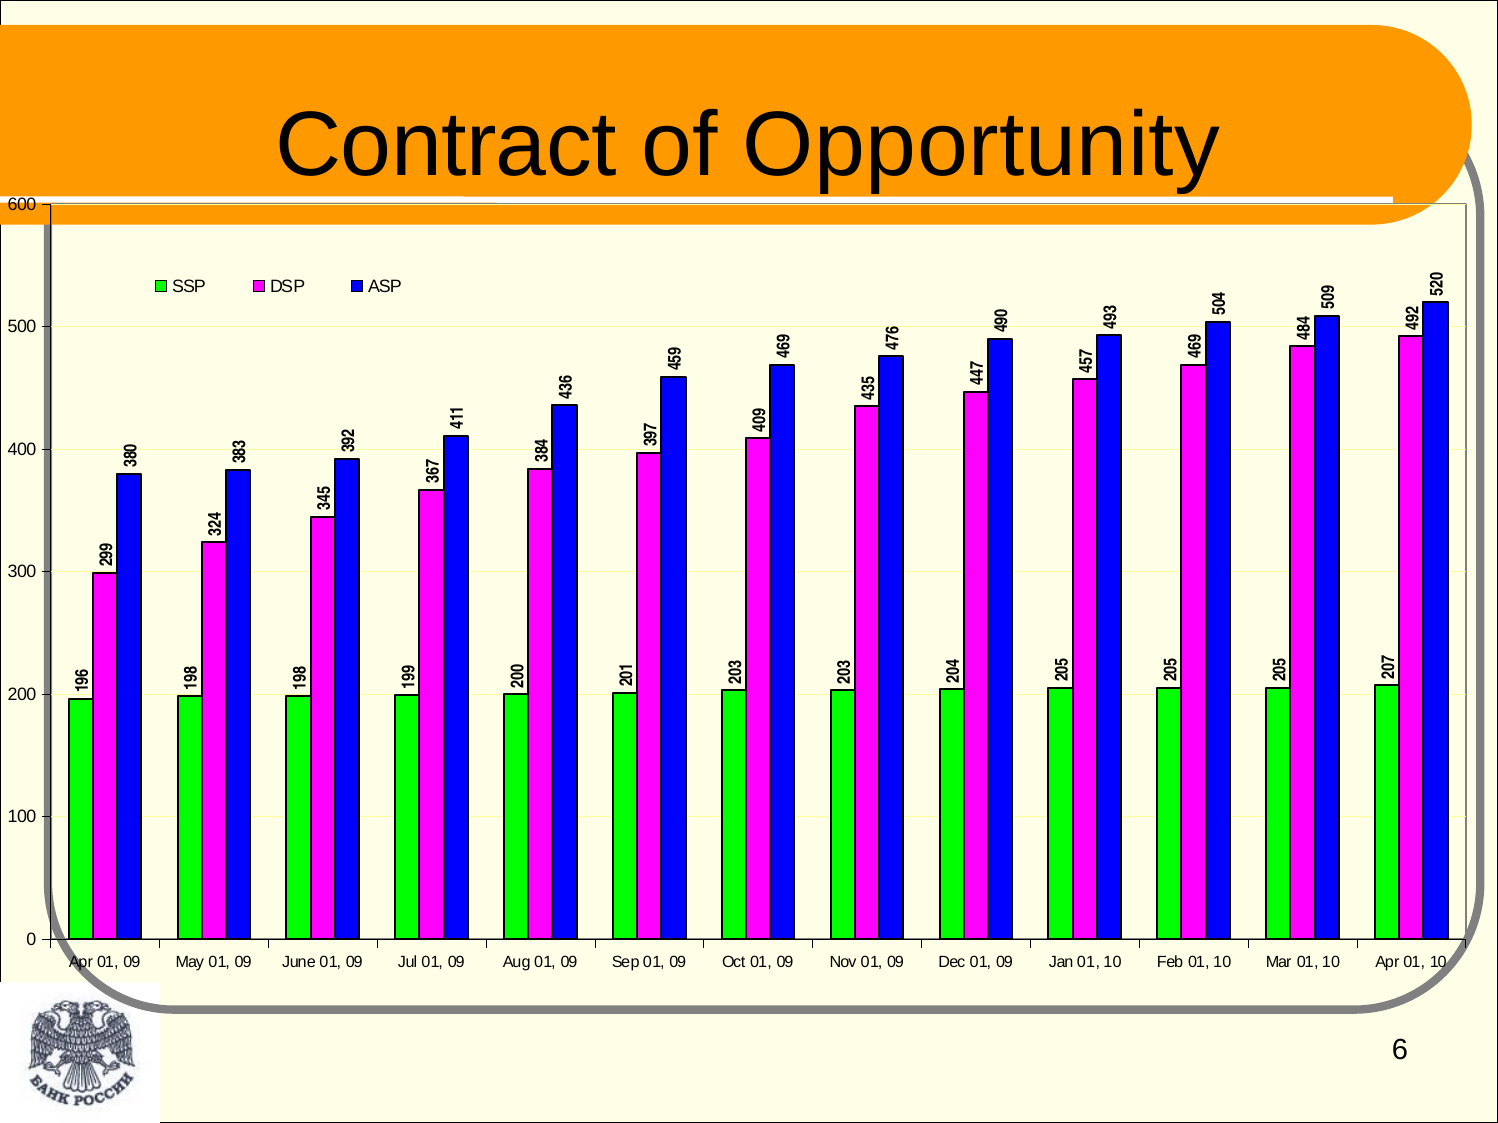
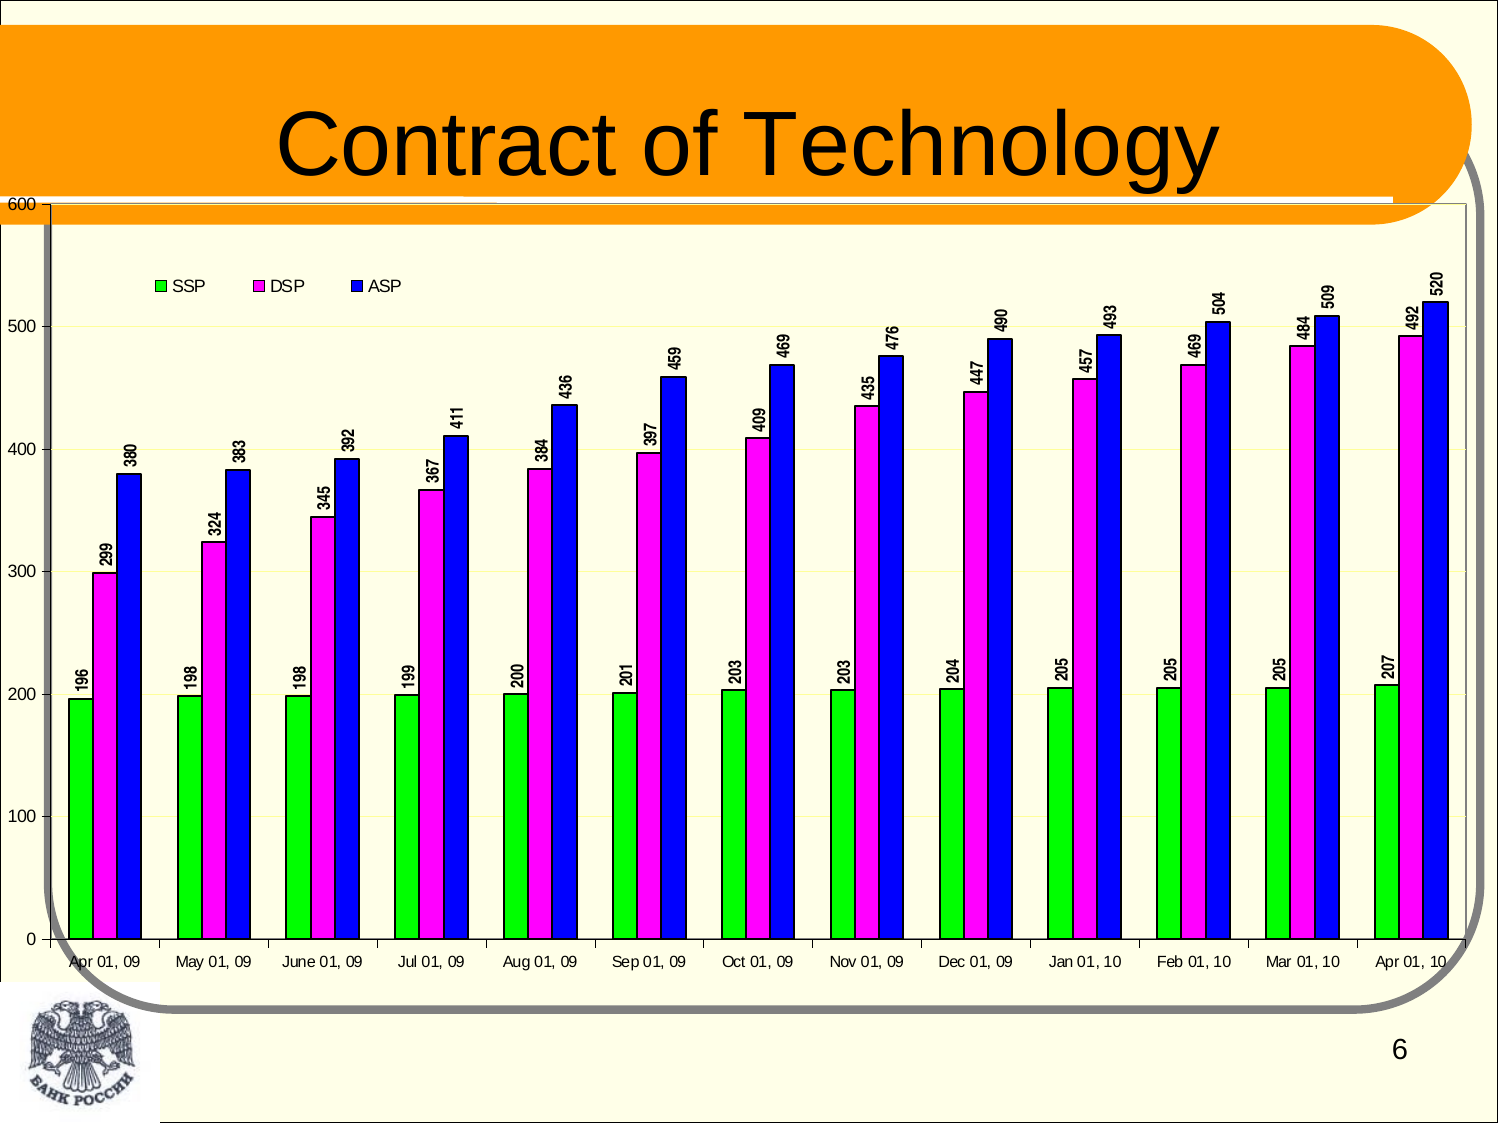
Opportunity: Opportunity -> Technology (982, 145)
